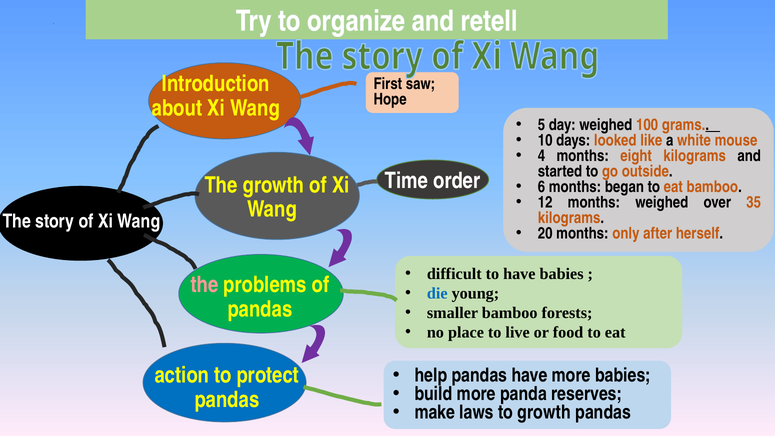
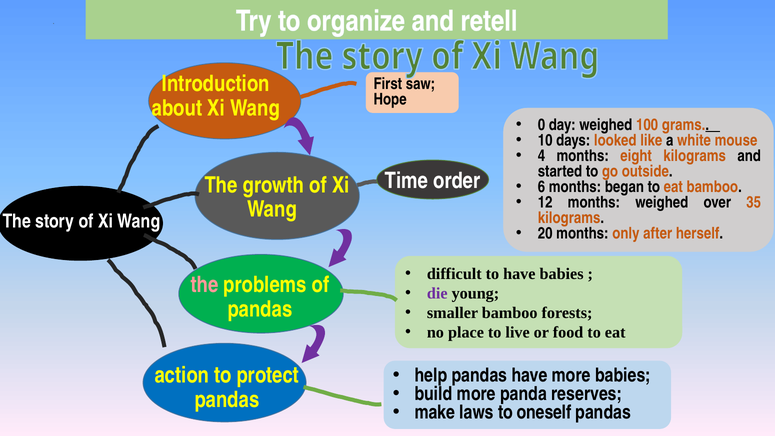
5: 5 -> 0 (541, 125)
die colour: blue -> purple (437, 293)
to growth: growth -> oneself (544, 413)
